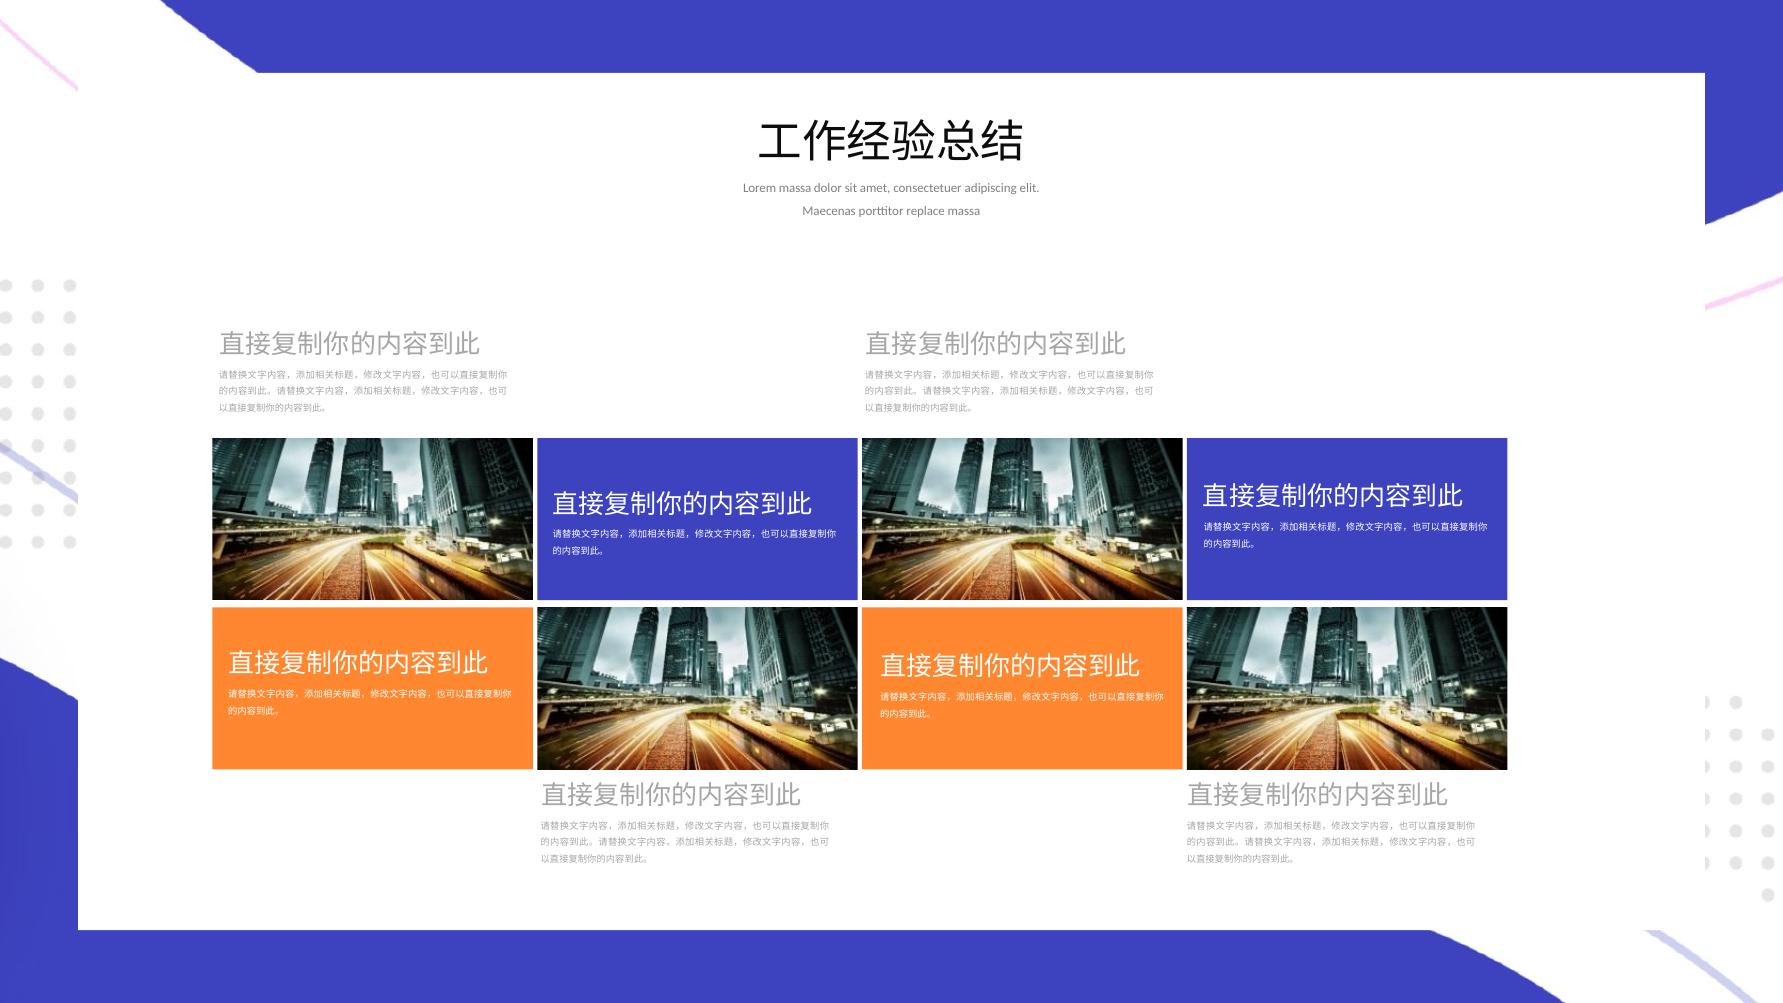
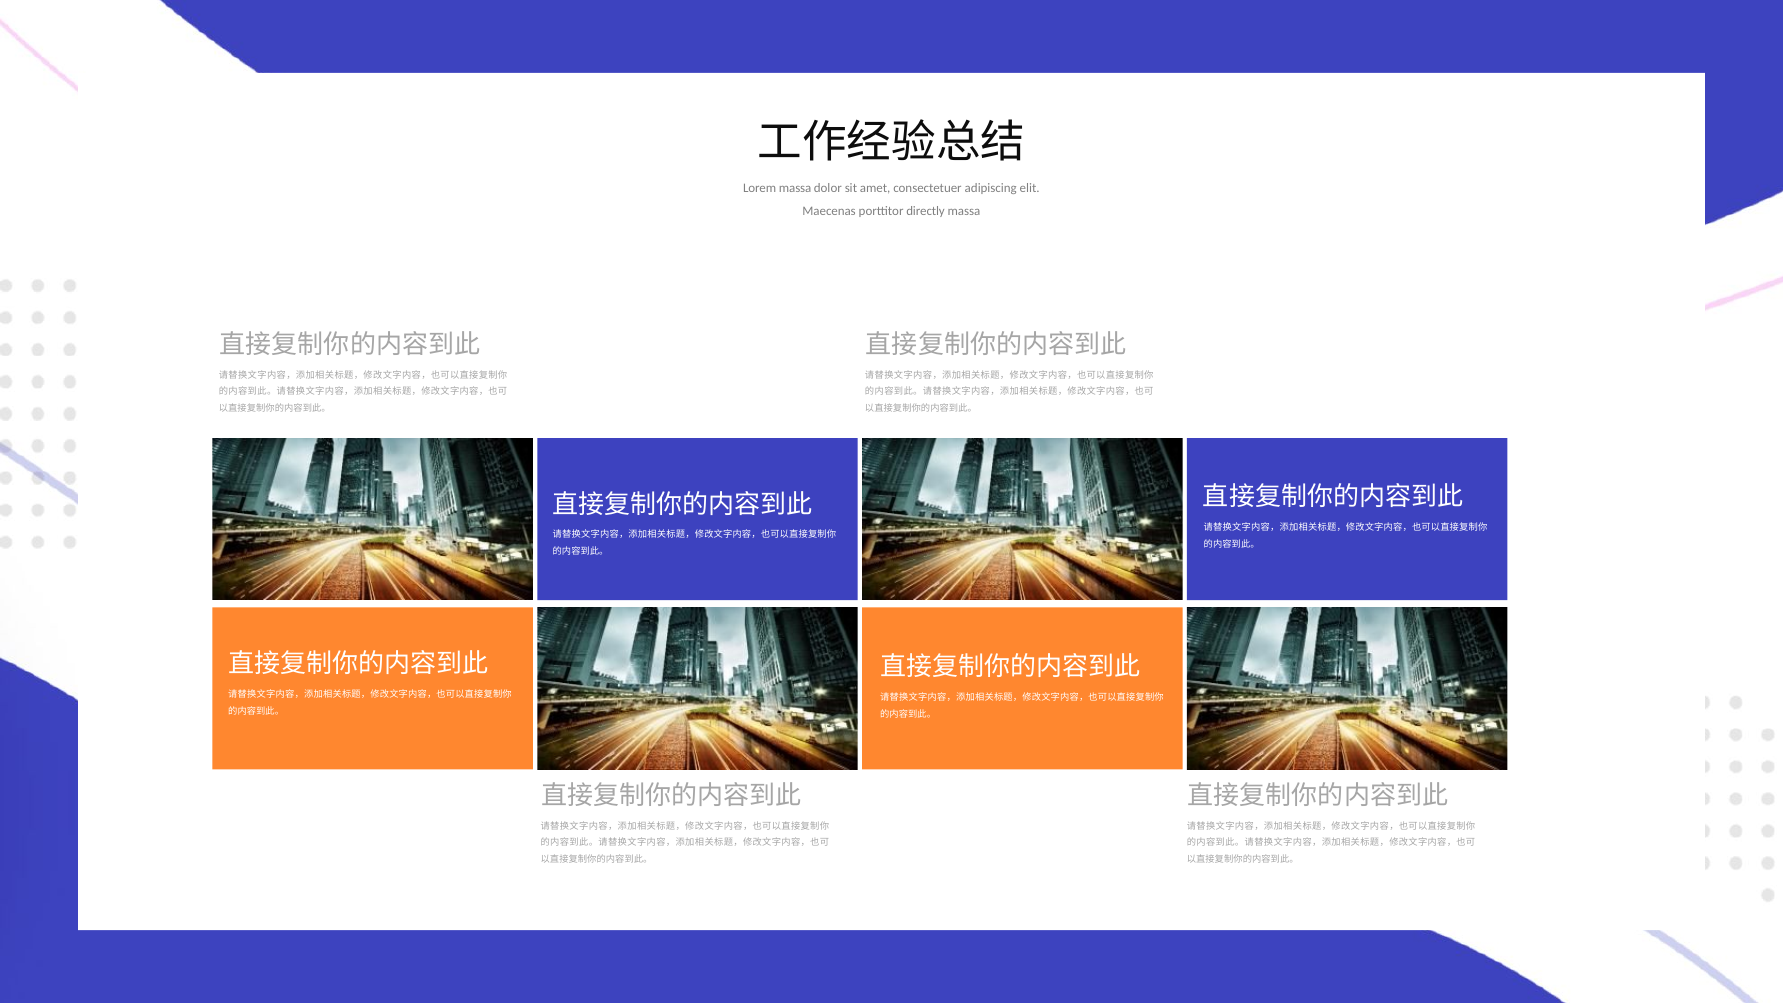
replace: replace -> directly (926, 211)
